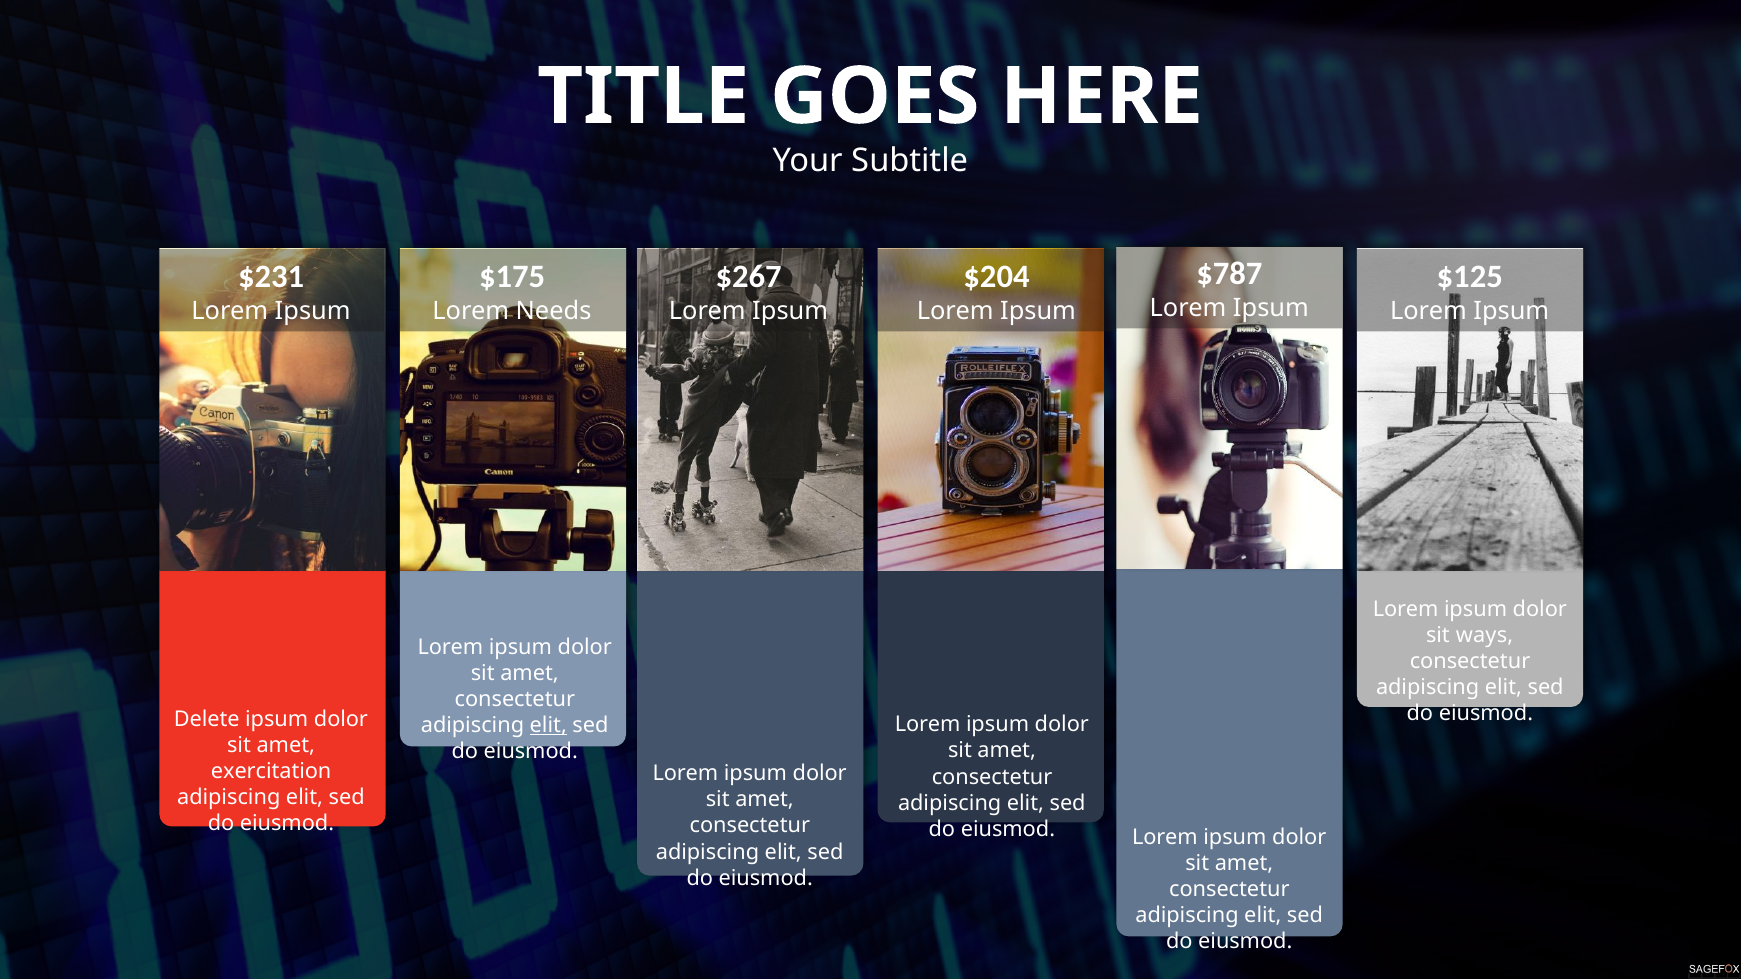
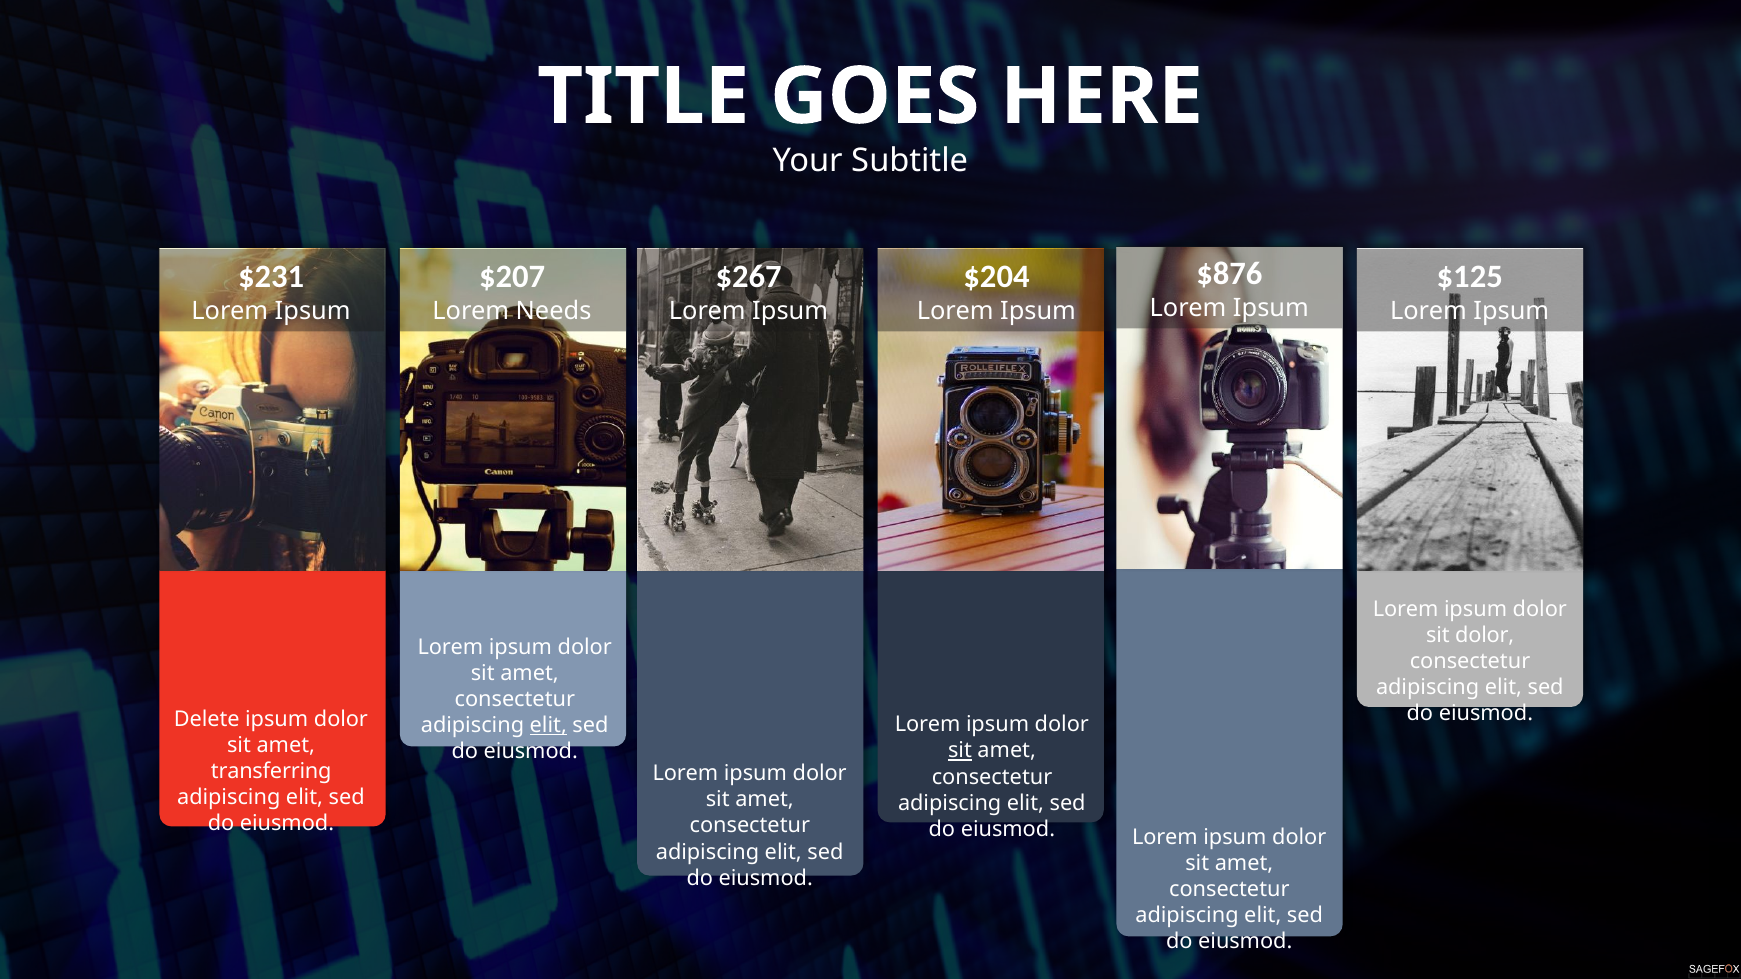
$787: $787 -> $876 (1229, 274)
$175: $175 -> $207 (512, 277)
sit ways: ways -> dolor (1485, 636)
sit underline: none -> present (960, 751)
exercitation: exercitation -> transferring (271, 772)
